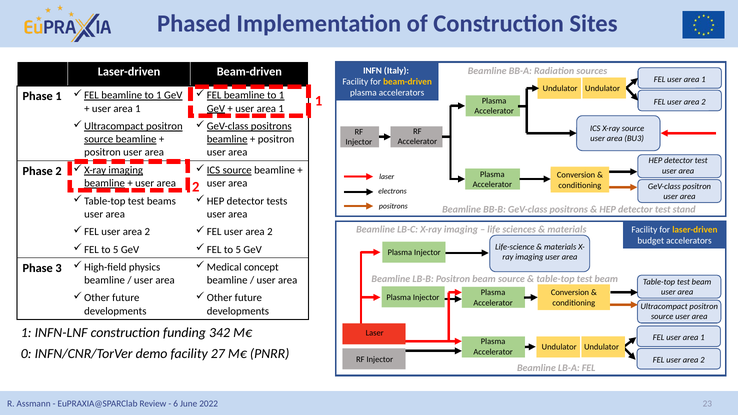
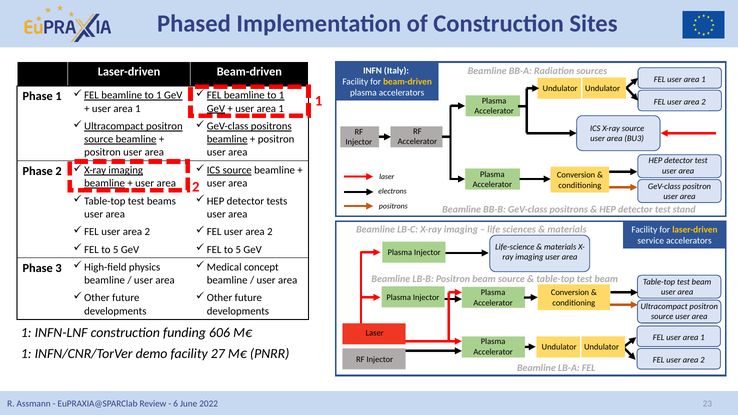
budget: budget -> service (651, 241)
342: 342 -> 606 (220, 333)
0: 0 -> 1 (26, 354)
